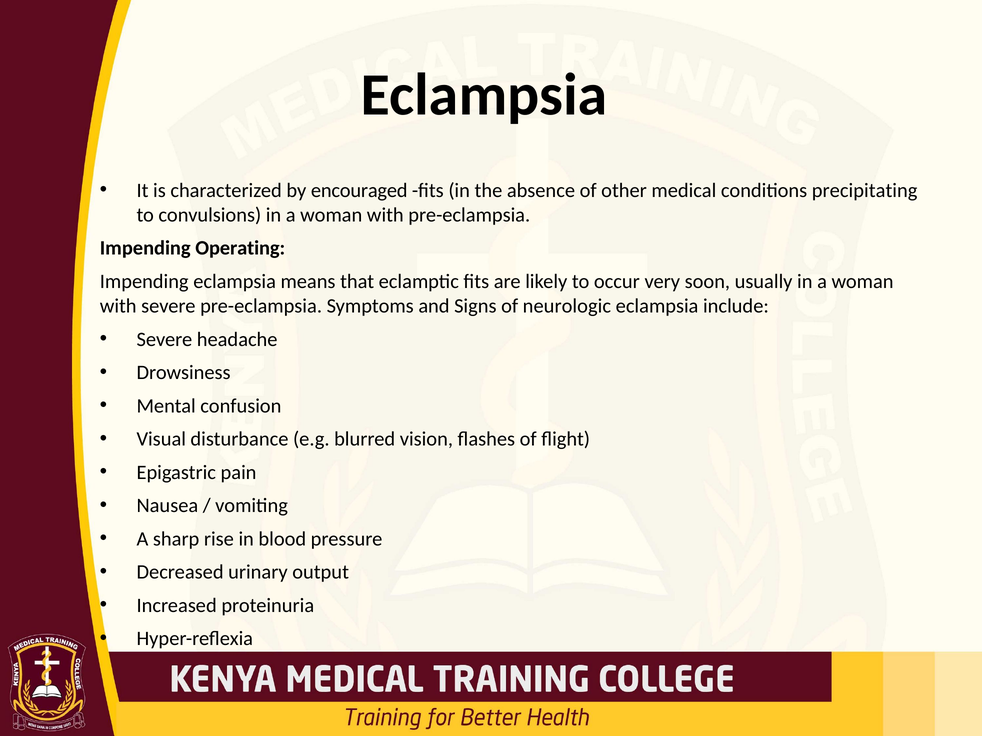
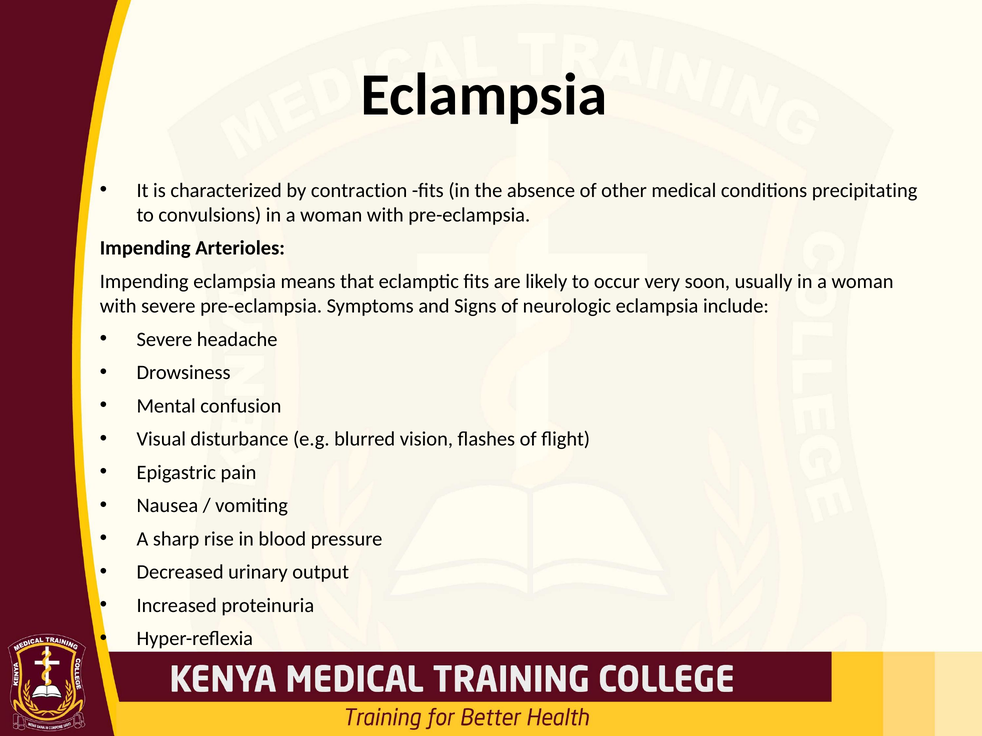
encouraged: encouraged -> contraction (359, 191)
Operating: Operating -> Arterioles (240, 248)
